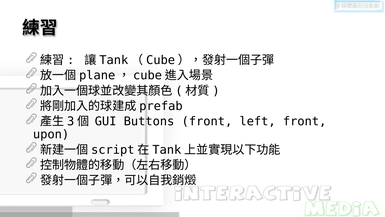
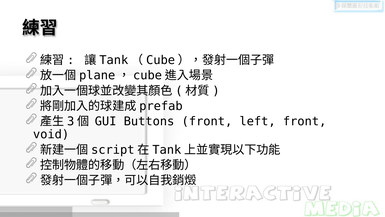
upon: upon -> void (51, 134)
